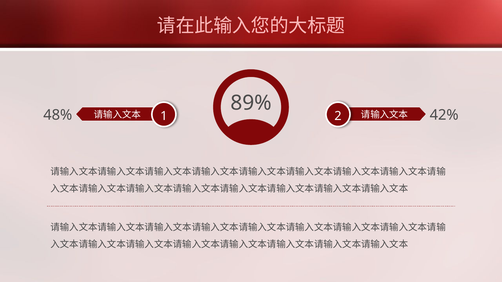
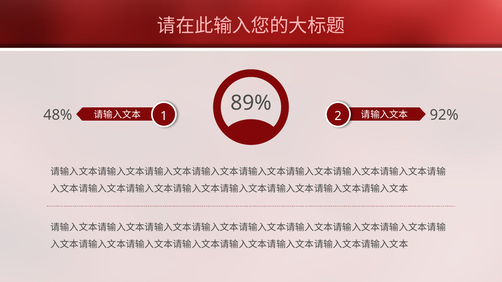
42%: 42% -> 92% (444, 115)
